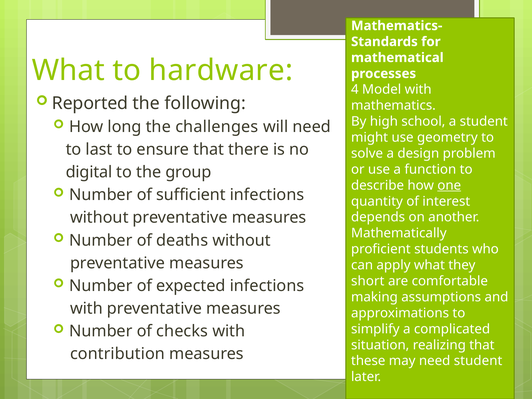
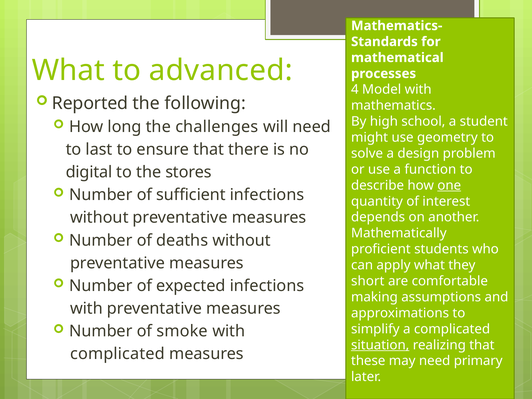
hardware: hardware -> advanced (221, 70)
group: group -> stores (189, 172)
checks: checks -> smoke (182, 331)
situation underline: none -> present (380, 345)
contribution: contribution -> complicated (117, 354)
need student: student -> primary (478, 361)
